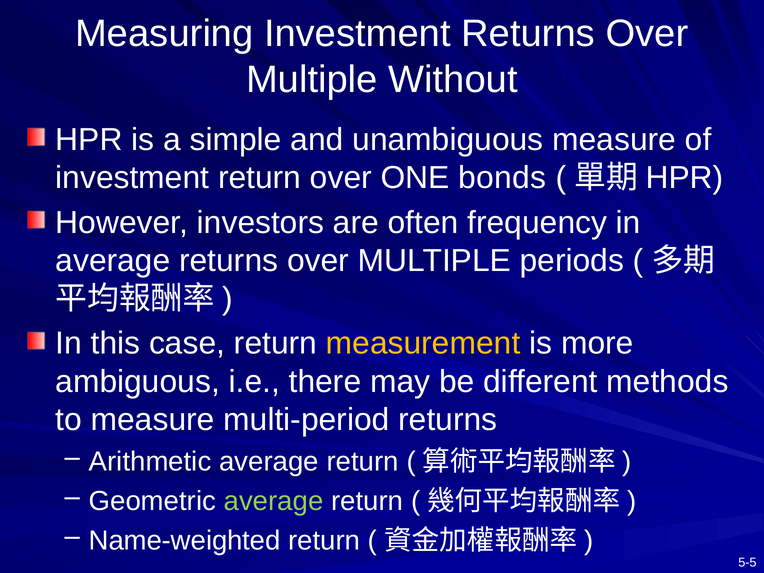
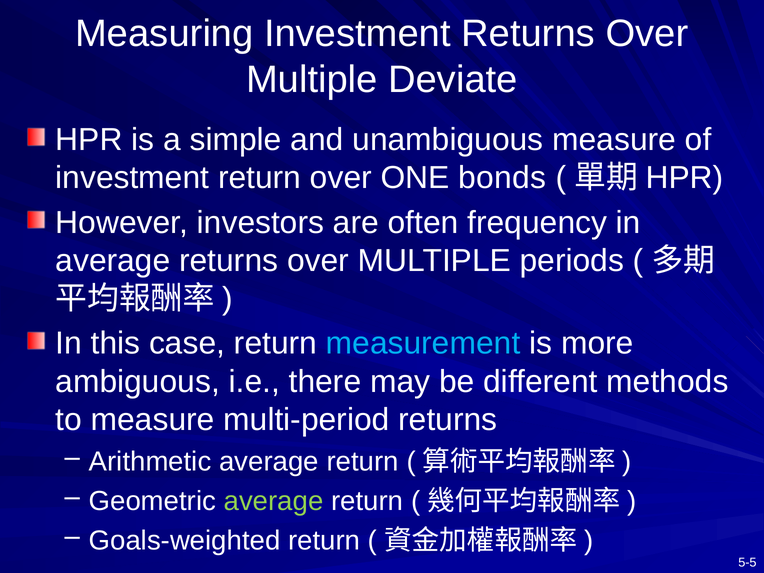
Without: Without -> Deviate (453, 80)
measurement colour: yellow -> light blue (423, 343)
Name-weighted: Name-weighted -> Goals-weighted (185, 541)
